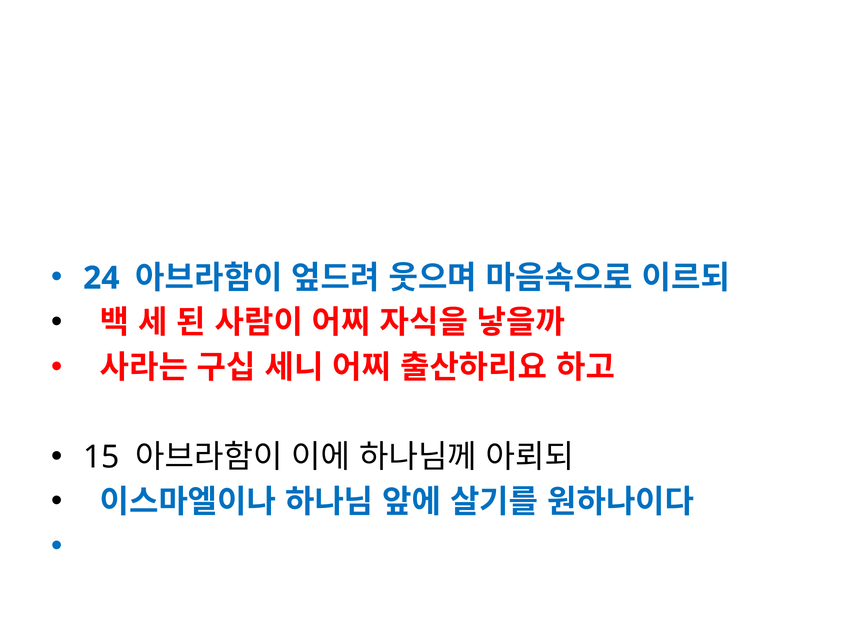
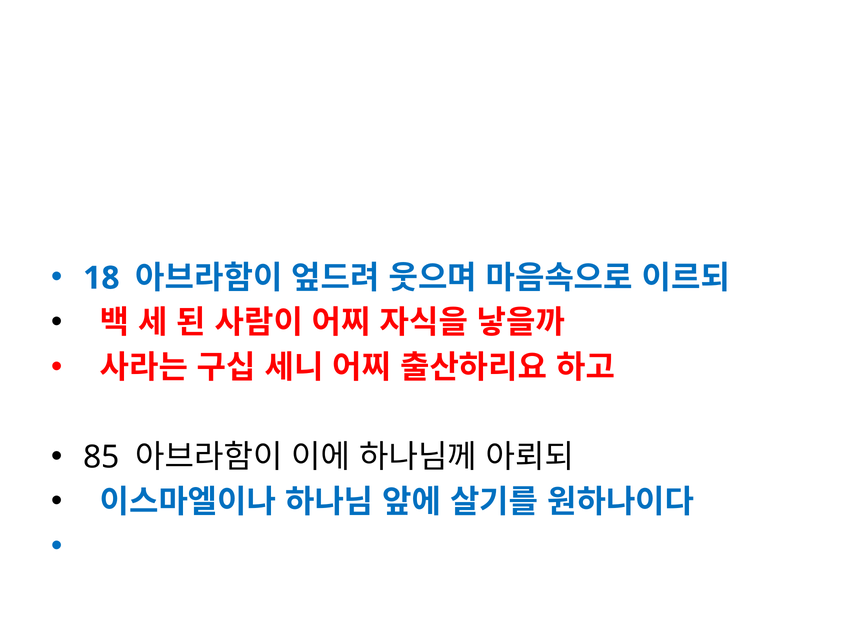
24: 24 -> 18 (101, 278)
15: 15 -> 85 (101, 457)
